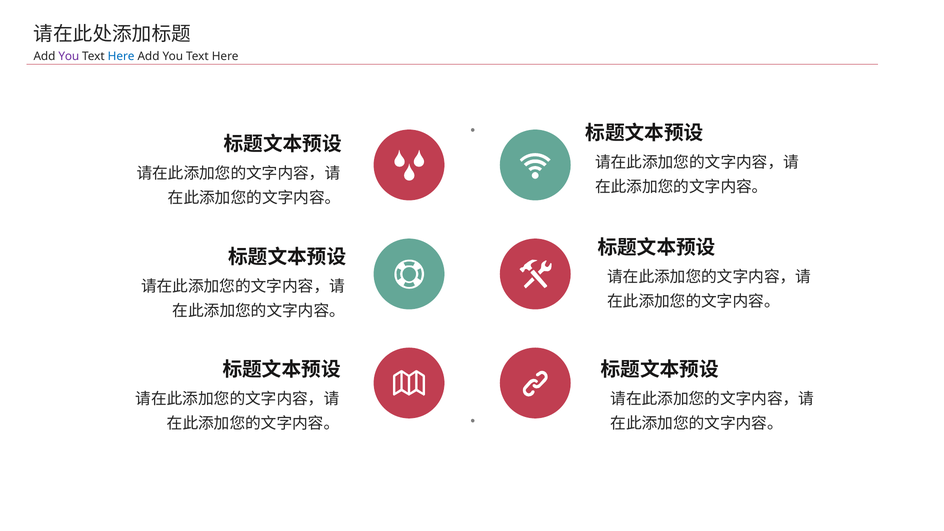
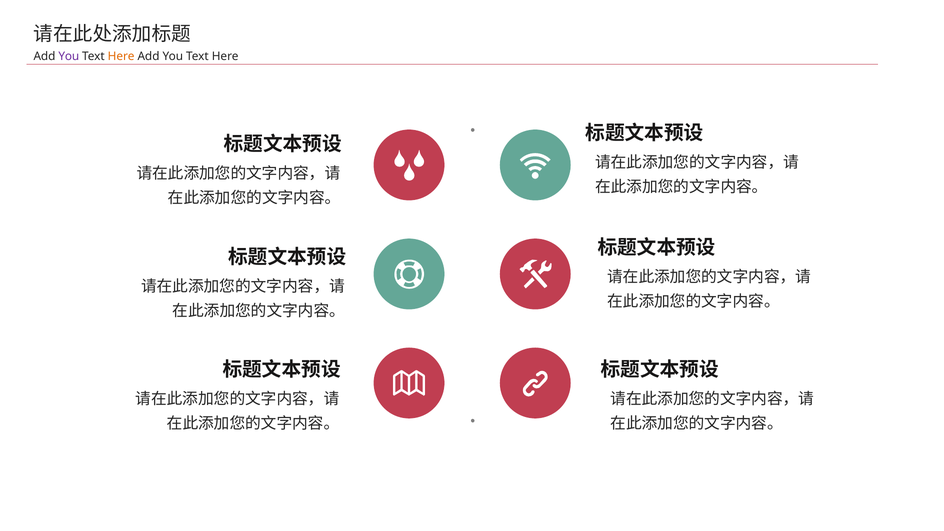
Here colour: blue -> orange (121, 56)
